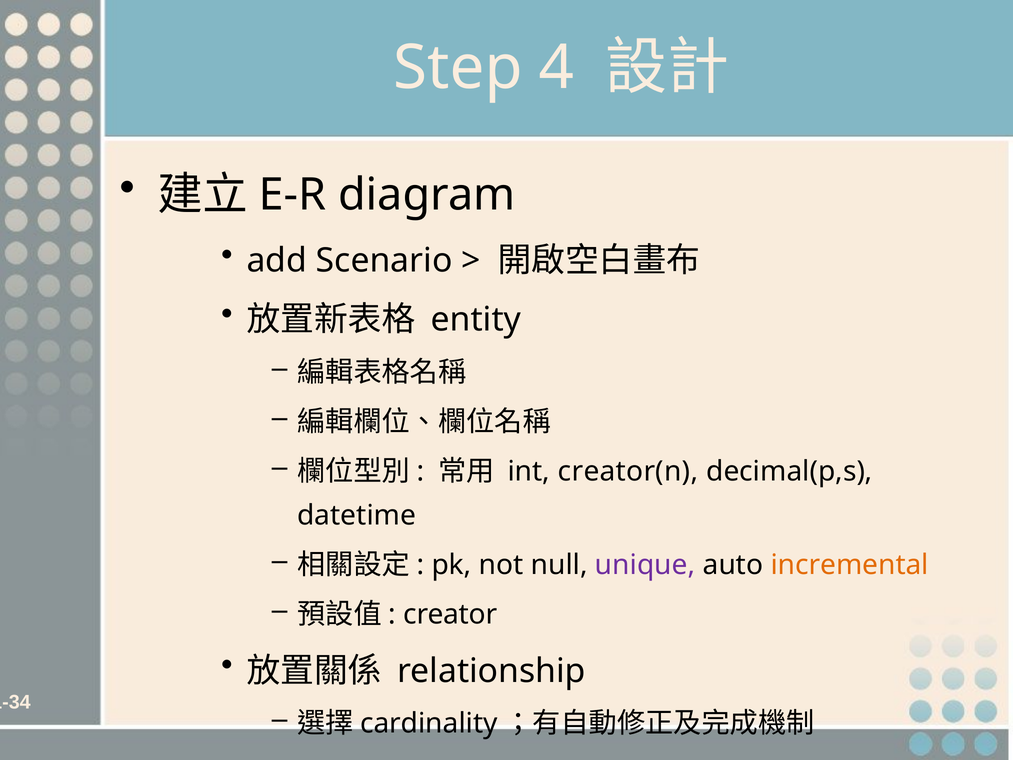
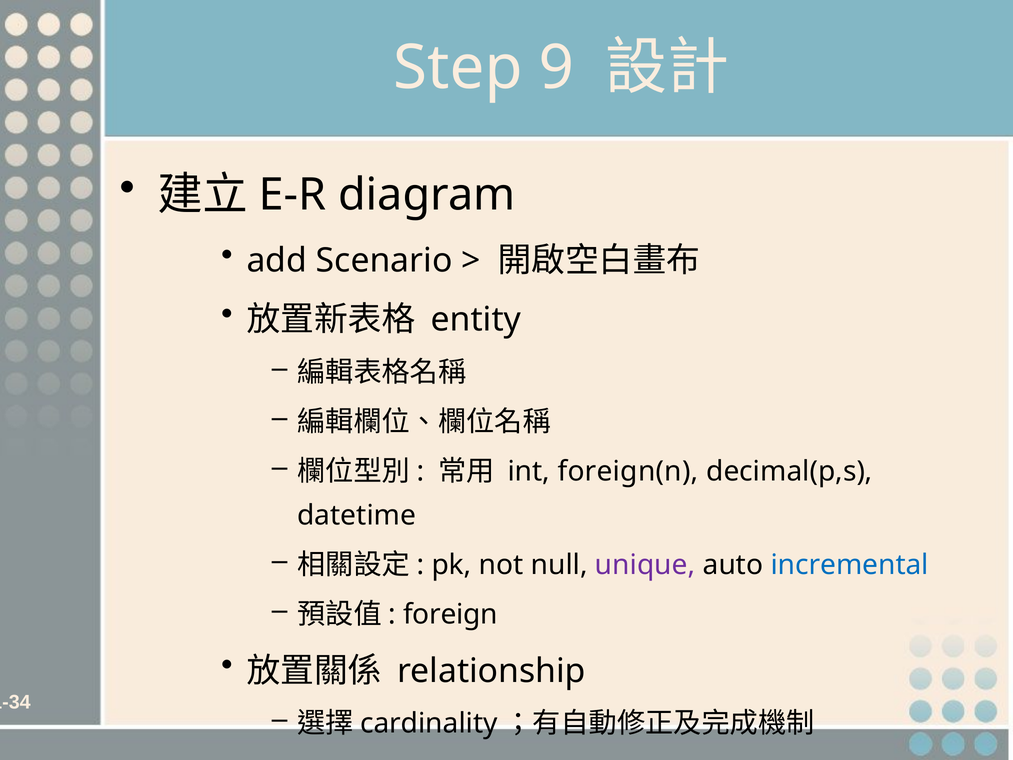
4: 4 -> 9 (557, 68)
creator(n: creator(n -> foreign(n (628, 471)
incremental colour: orange -> blue (850, 565)
creator: creator -> foreign (450, 614)
